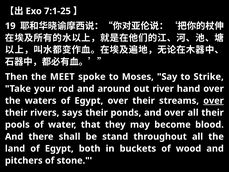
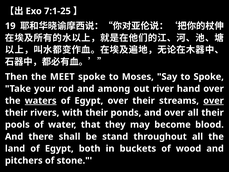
to Strike: Strike -> Spoke (209, 77)
around: around -> among (114, 89)
waters underline: none -> present (41, 101)
says: says -> with (72, 112)
